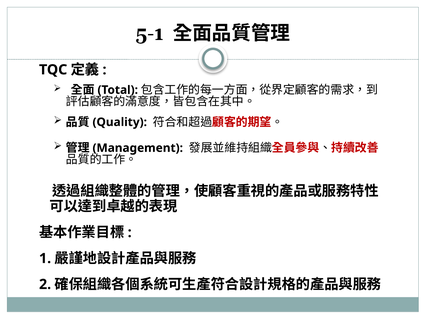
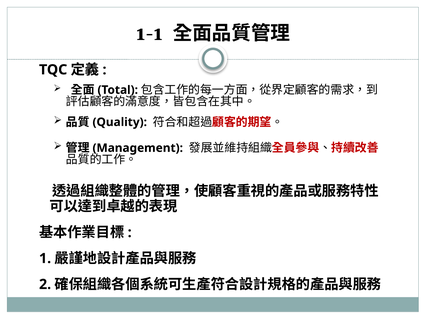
5-1: 5-1 -> 1-1 (149, 34)
